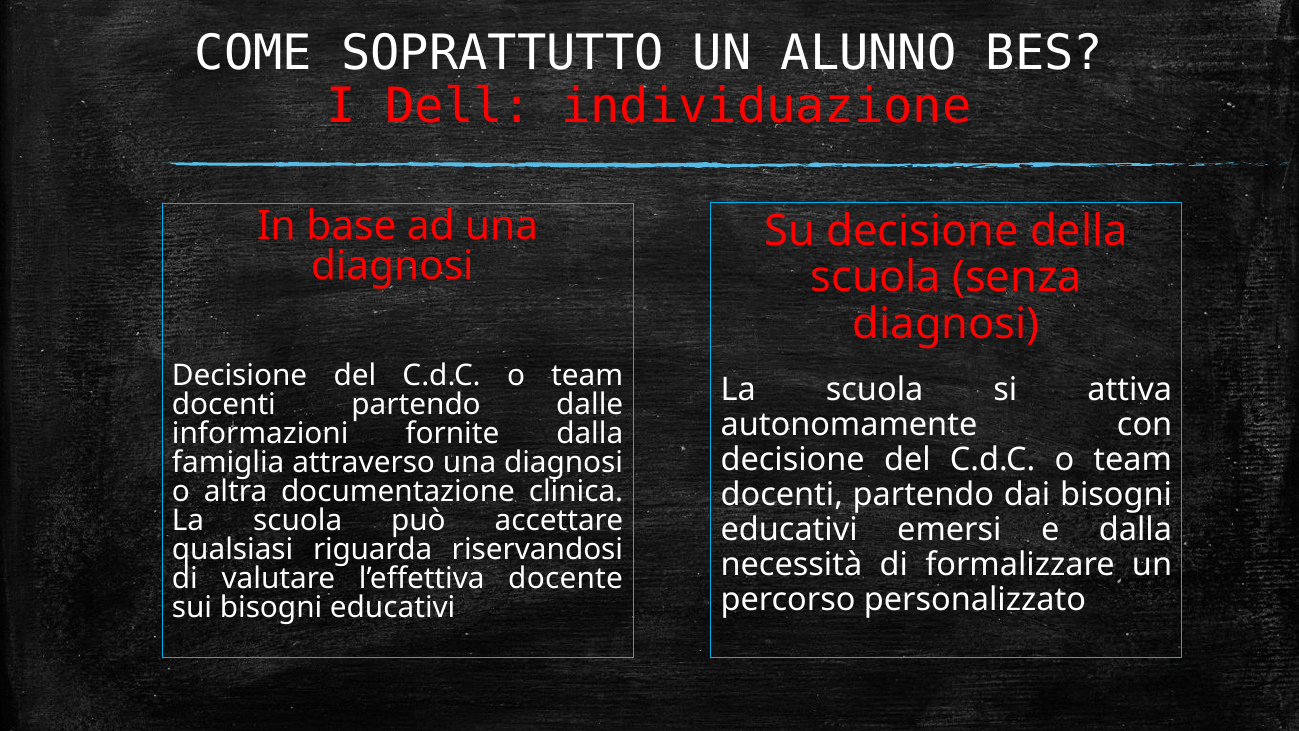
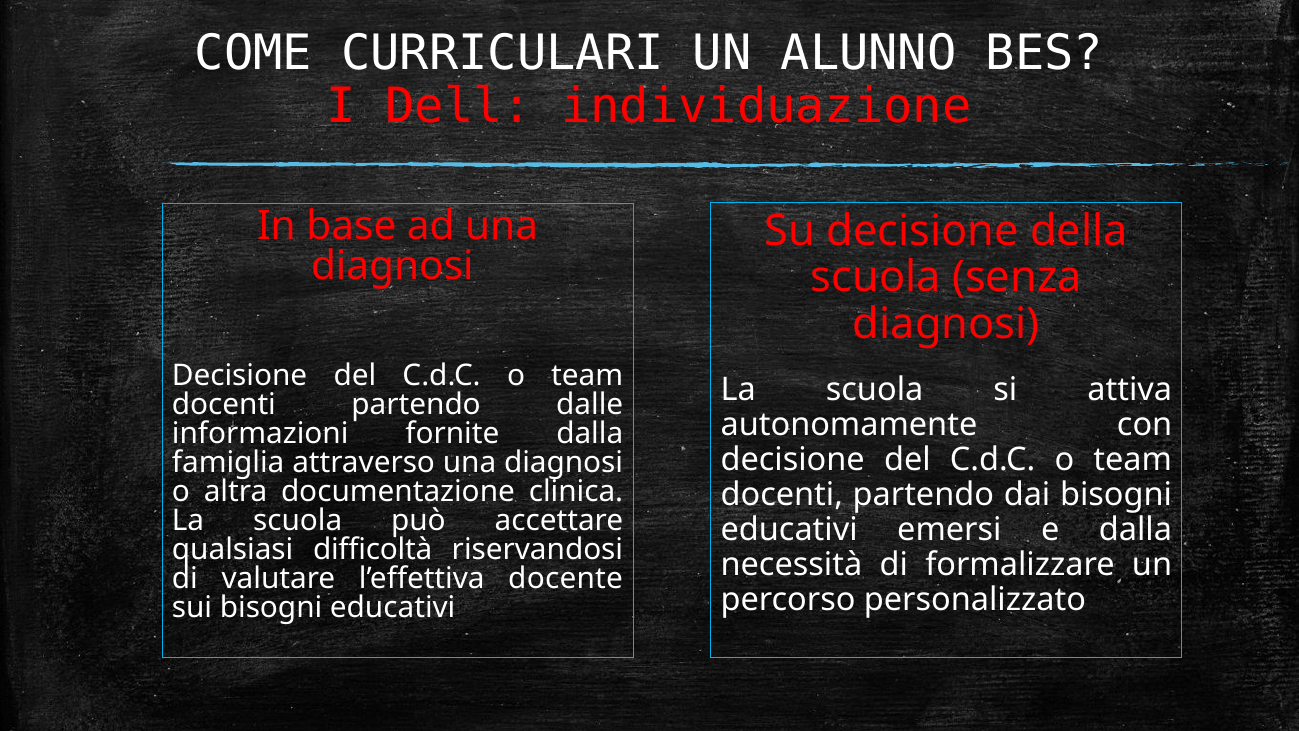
SOPRATTUTTO: SOPRATTUTTO -> CURRICULARI (503, 54)
riguarda: riguarda -> difficoltà (373, 550)
